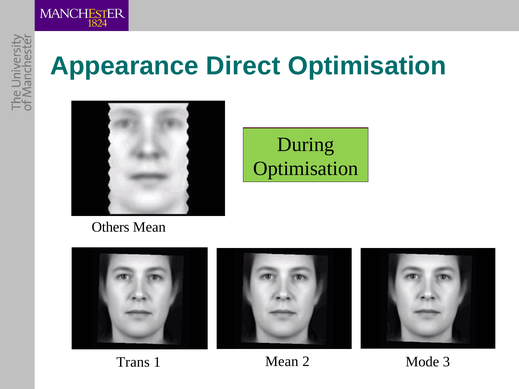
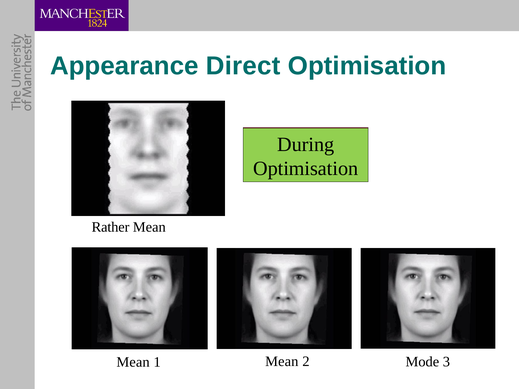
Others: Others -> Rather (111, 227)
Trans: Trans -> Mean (133, 362)
